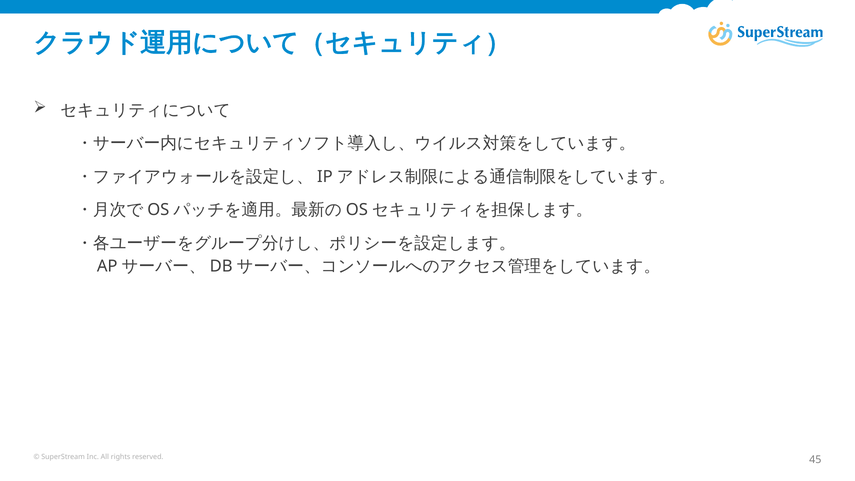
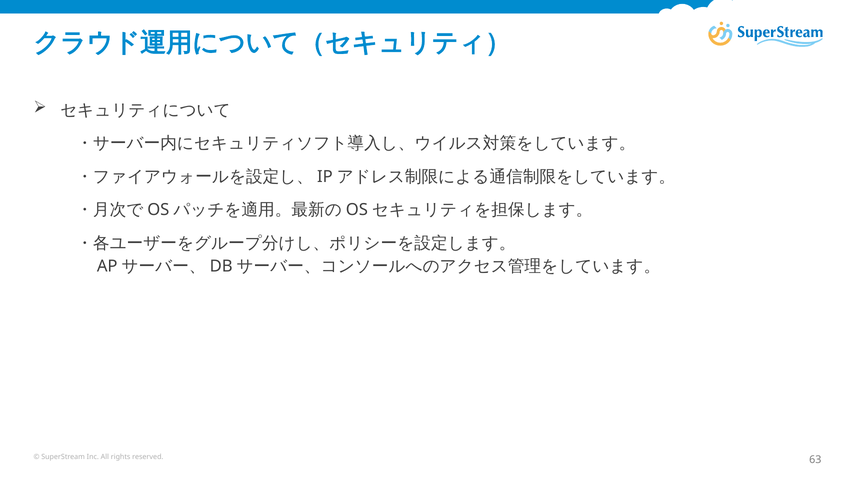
45: 45 -> 63 (815, 460)
